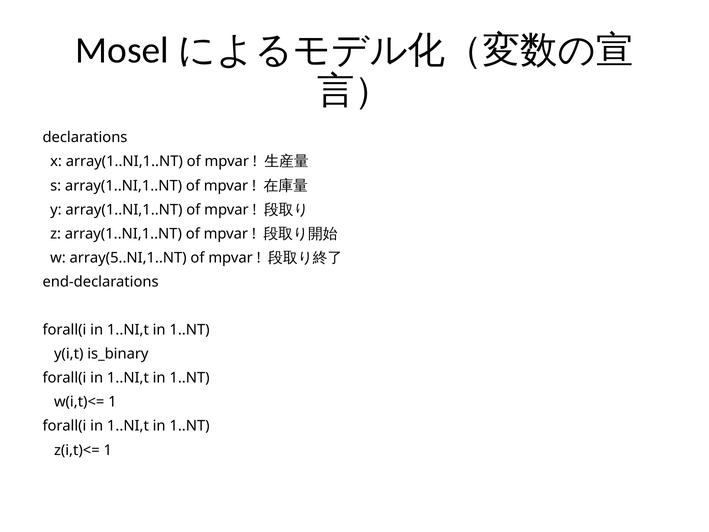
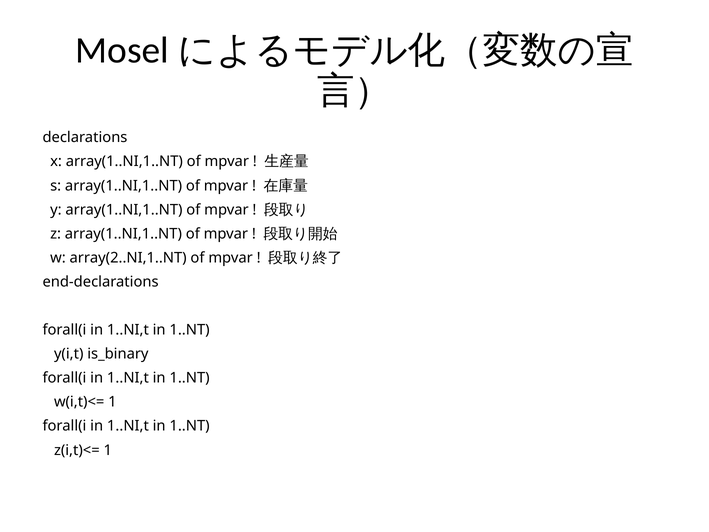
array(5..NI,1..NT: array(5..NI,1..NT -> array(2..NI,1..NT (128, 258)
